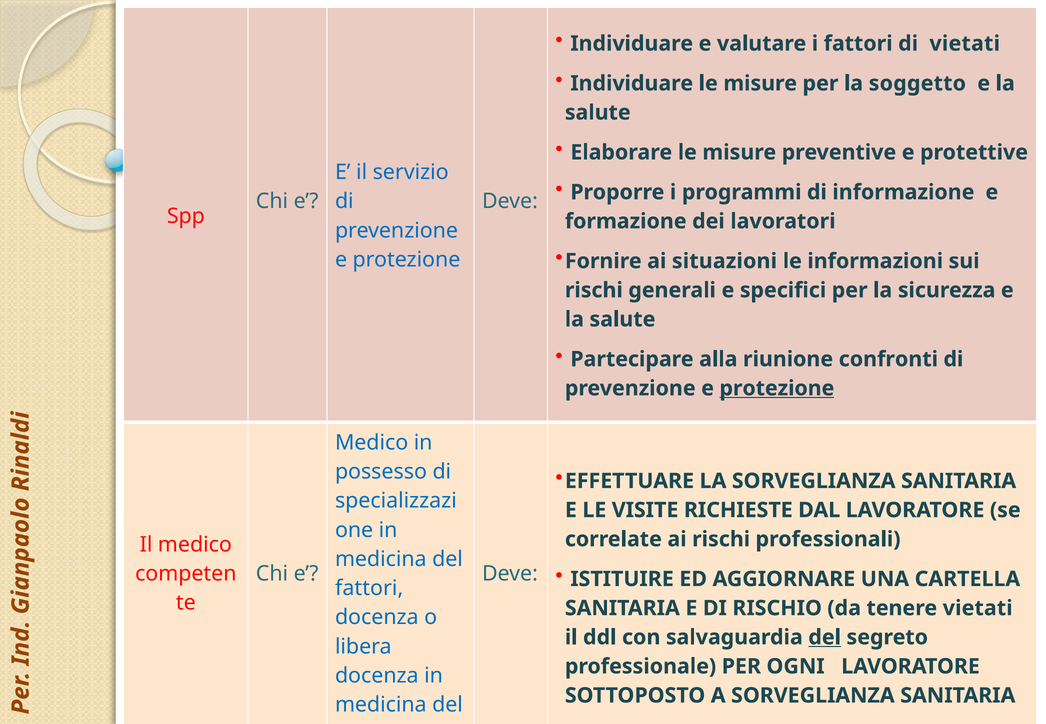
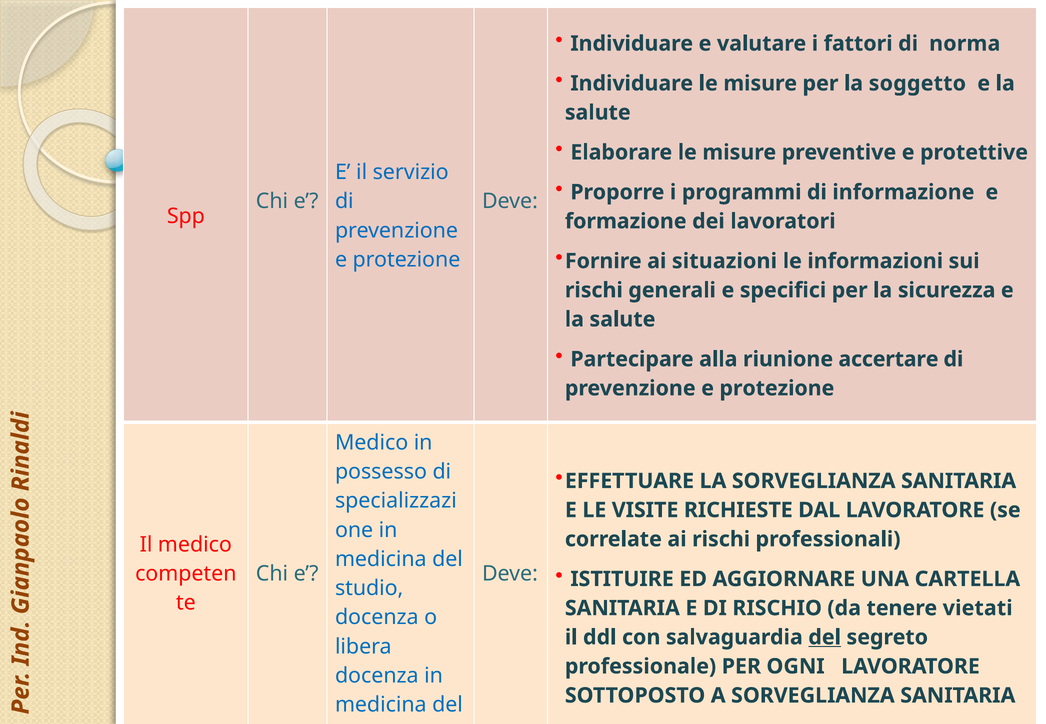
di vietati: vietati -> norma (965, 44)
confronti: confronti -> accertare (888, 359)
protezione underline: present -> none (777, 388)
fattori: fattori -> studio (369, 588)
